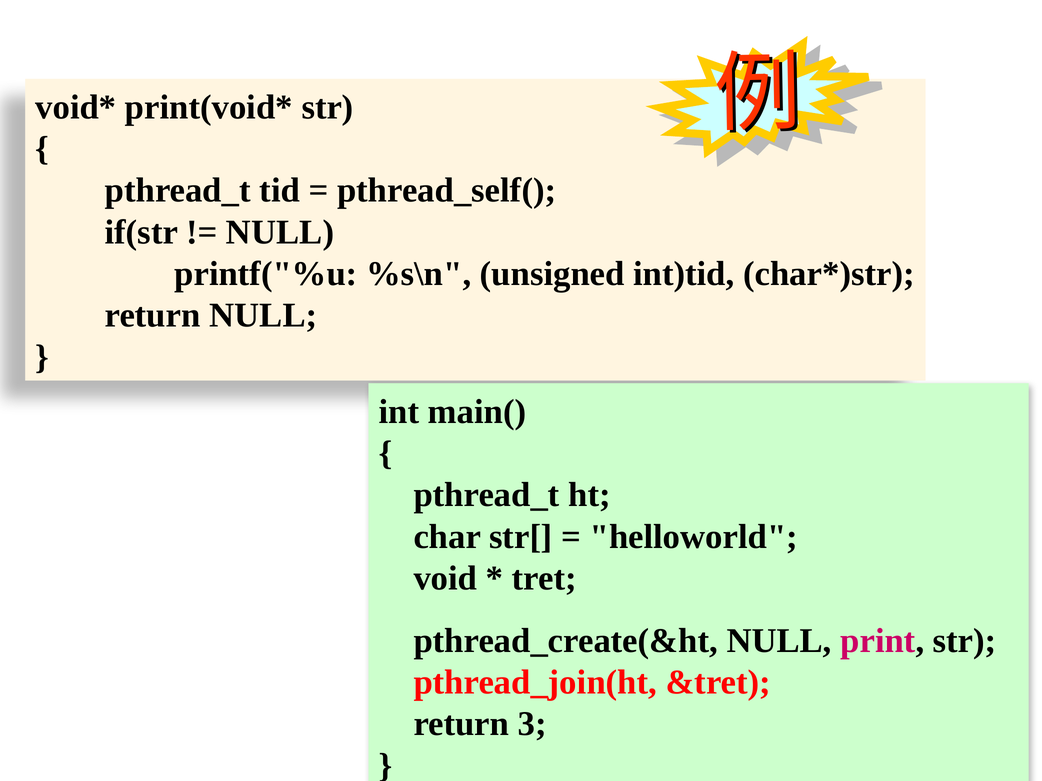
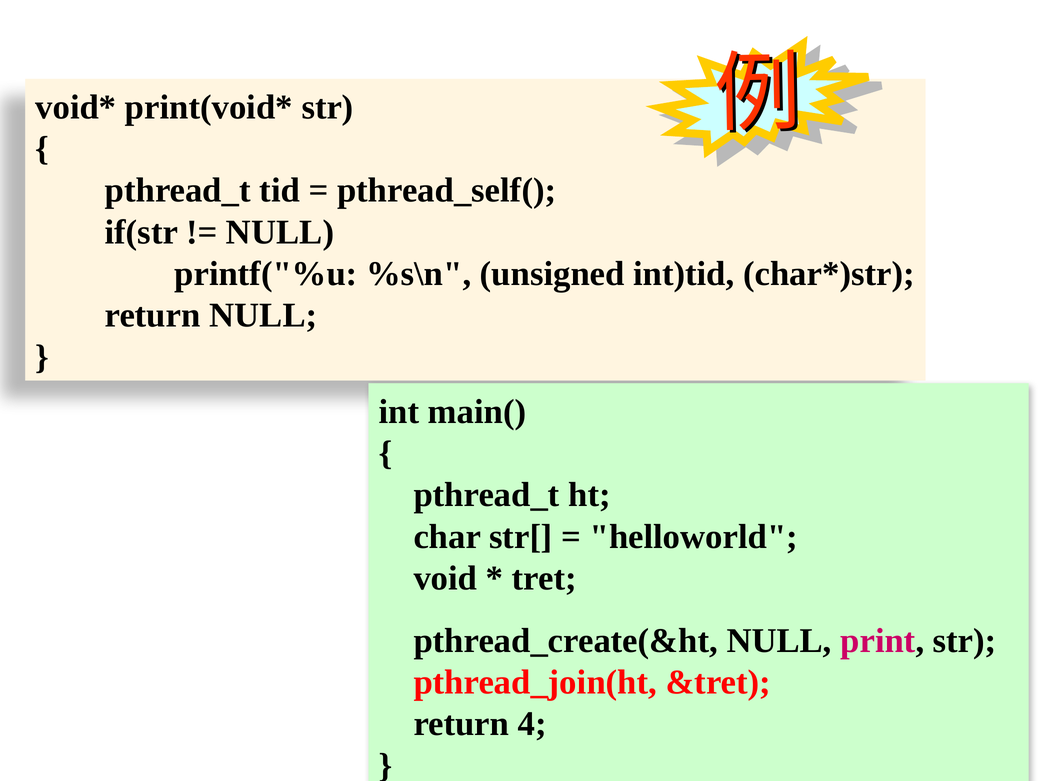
3: 3 -> 4 (532, 724)
